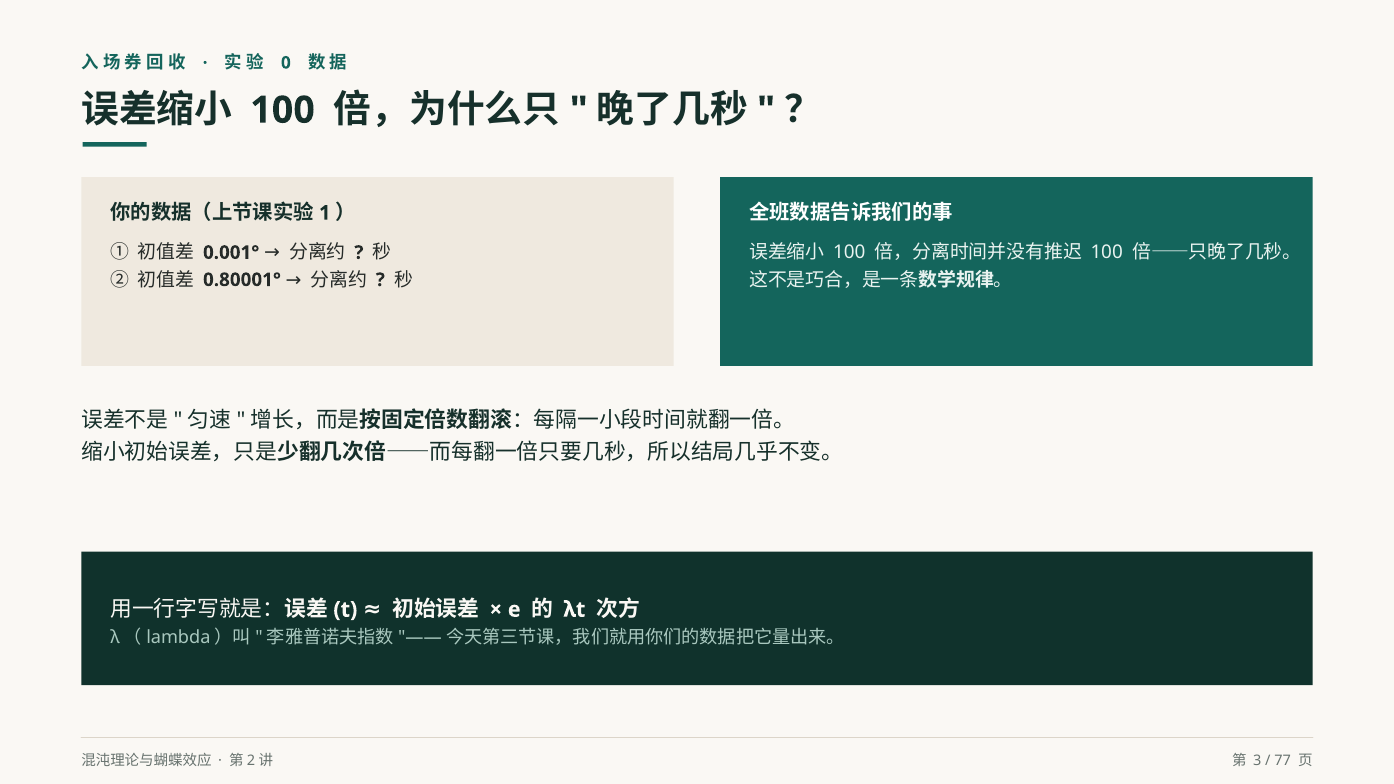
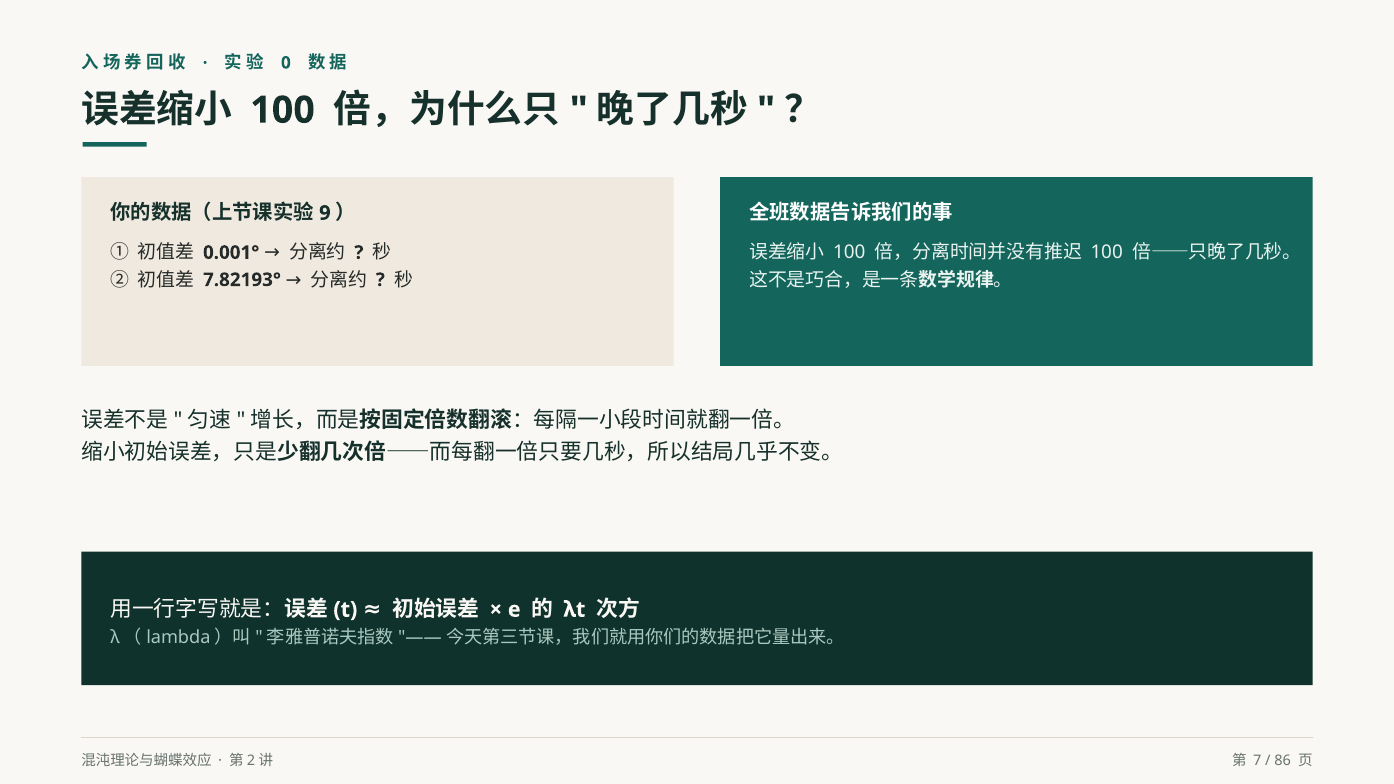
1: 1 -> 9 (325, 213)
0.80001°: 0.80001° -> 7.82193° (242, 280)
3: 3 -> 7 (1257, 761)
77: 77 -> 86 (1283, 761)
